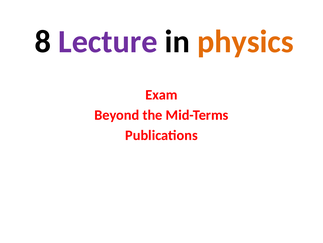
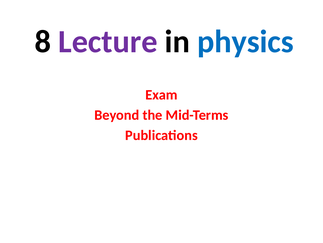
physics colour: orange -> blue (245, 42)
